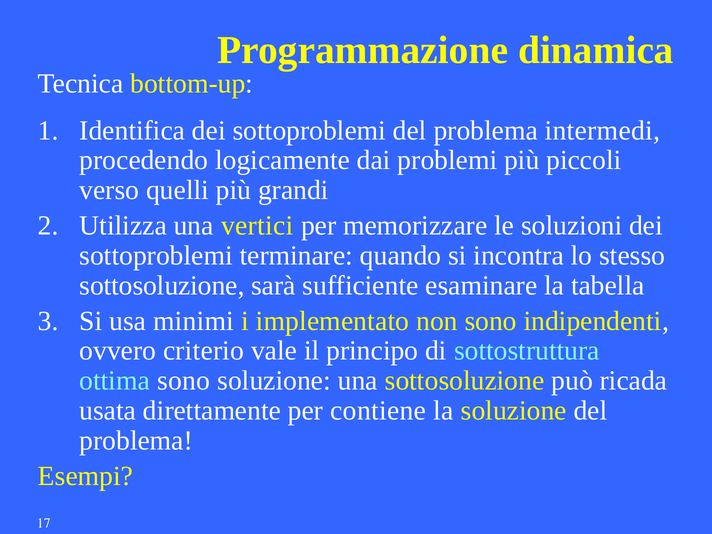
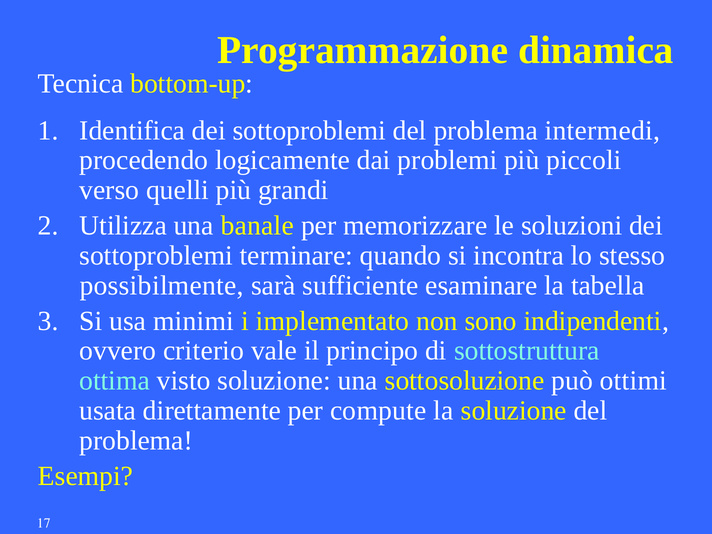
vertici: vertici -> banale (257, 226)
sottosoluzione: sottosoluzione -> possibilmente (162, 285)
ottima sono: sono -> visto (184, 381)
ricada: ricada -> ottimi (633, 381)
contiene: contiene -> compute (378, 411)
